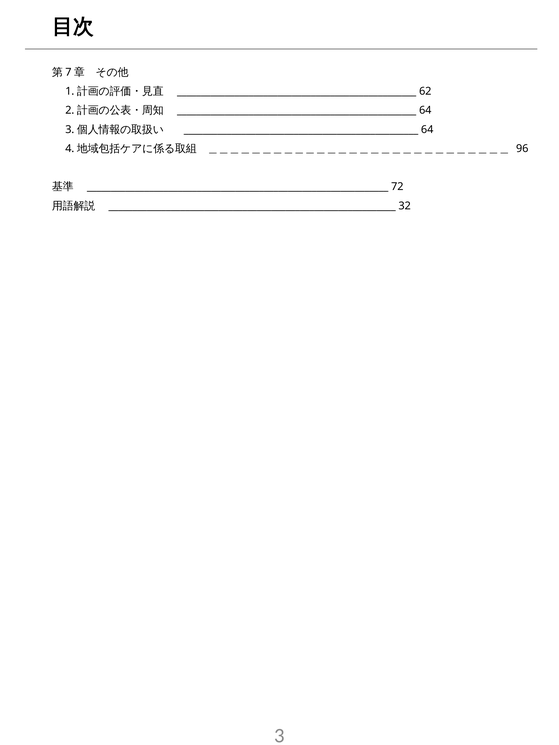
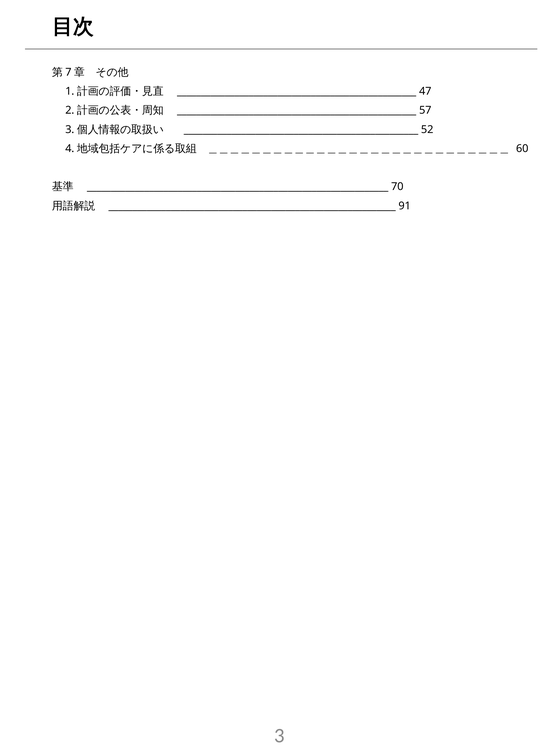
62: 62 -> 47 (425, 91)
64: 64 -> 57 (425, 110)
64: 64 -> 52 (427, 130)
96: 96 -> 60 (522, 149)
72: 72 -> 70 (397, 187)
32: 32 -> 91 (405, 206)
